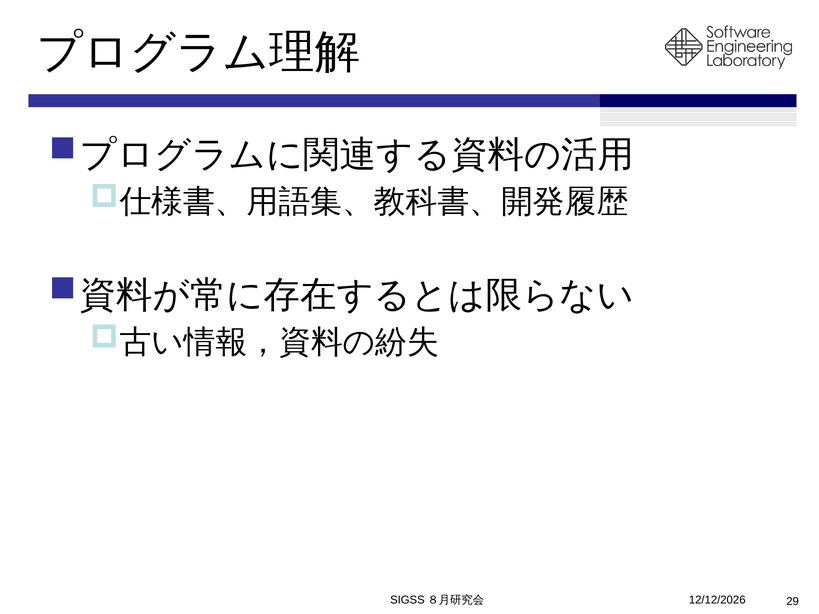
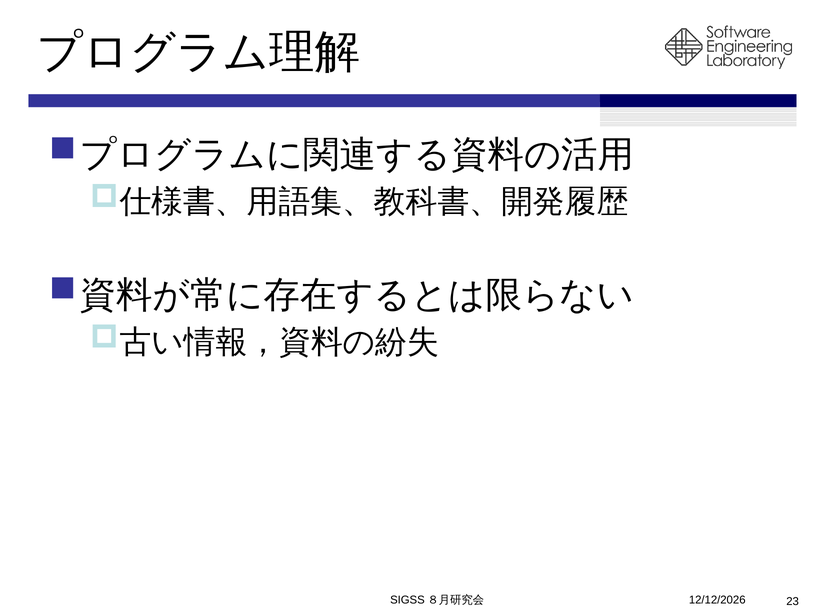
29: 29 -> 23 (793, 602)
